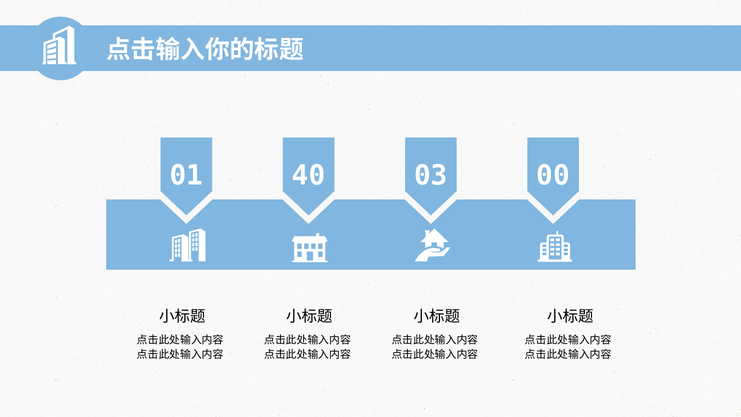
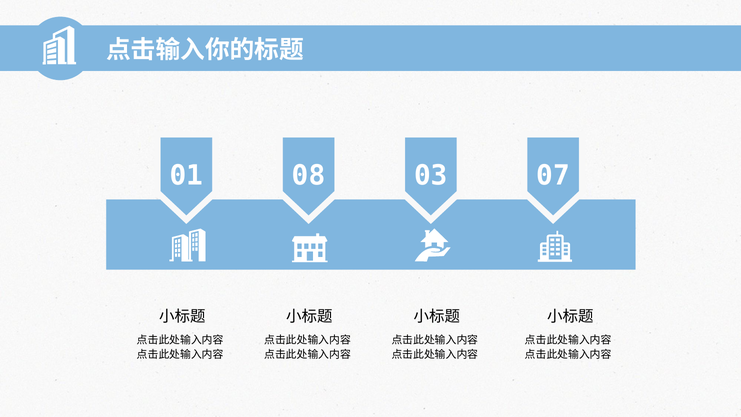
40: 40 -> 08 (309, 176)
00: 00 -> 07 (553, 176)
